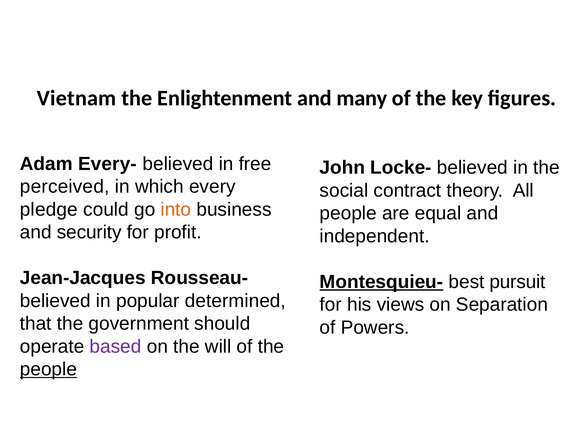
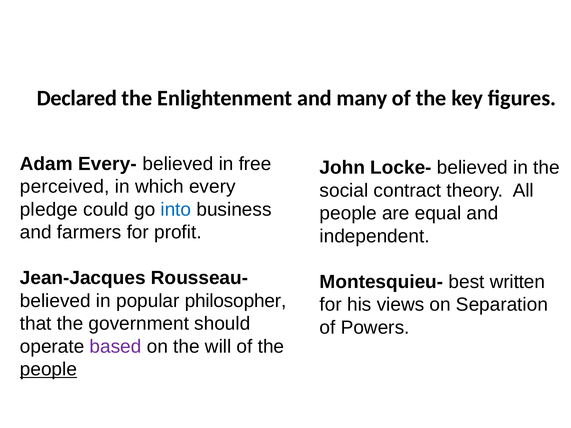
Vietnam: Vietnam -> Declared (77, 98)
into colour: orange -> blue (176, 210)
security: security -> farmers (89, 233)
Montesquieu- underline: present -> none (381, 282)
pursuit: pursuit -> written (517, 282)
determined: determined -> philosopher (235, 301)
